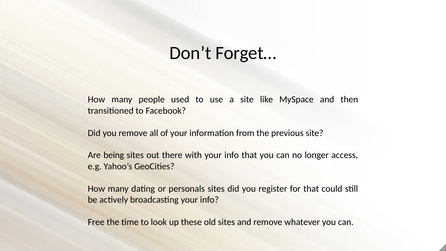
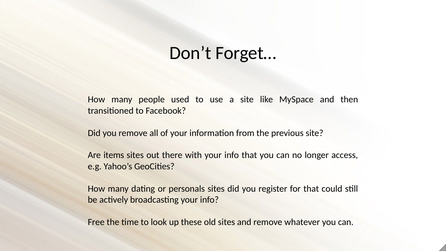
being: being -> items (114, 155)
